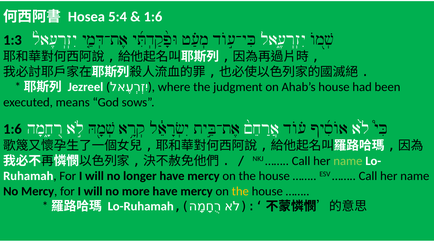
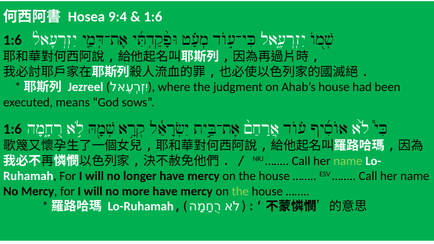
5:4: 5:4 -> 9:4 (118, 17)
1:3: 1:3 -> 1:6 (12, 40)
the colour: yellow -> light green (240, 191)
